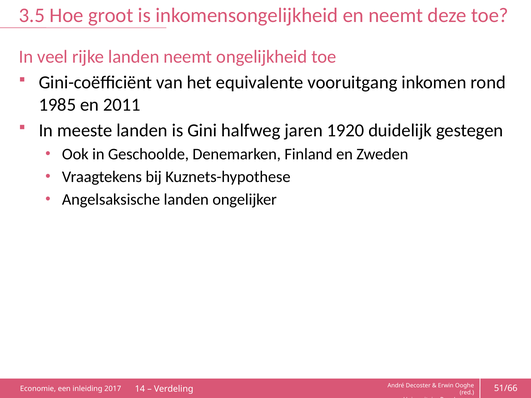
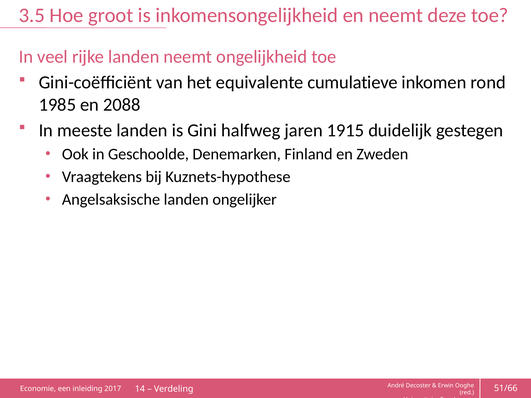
vooruitgang: vooruitgang -> cumulatieve (353, 83)
2011: 2011 -> 2088 (122, 105)
1920: 1920 -> 1915 (346, 130)
